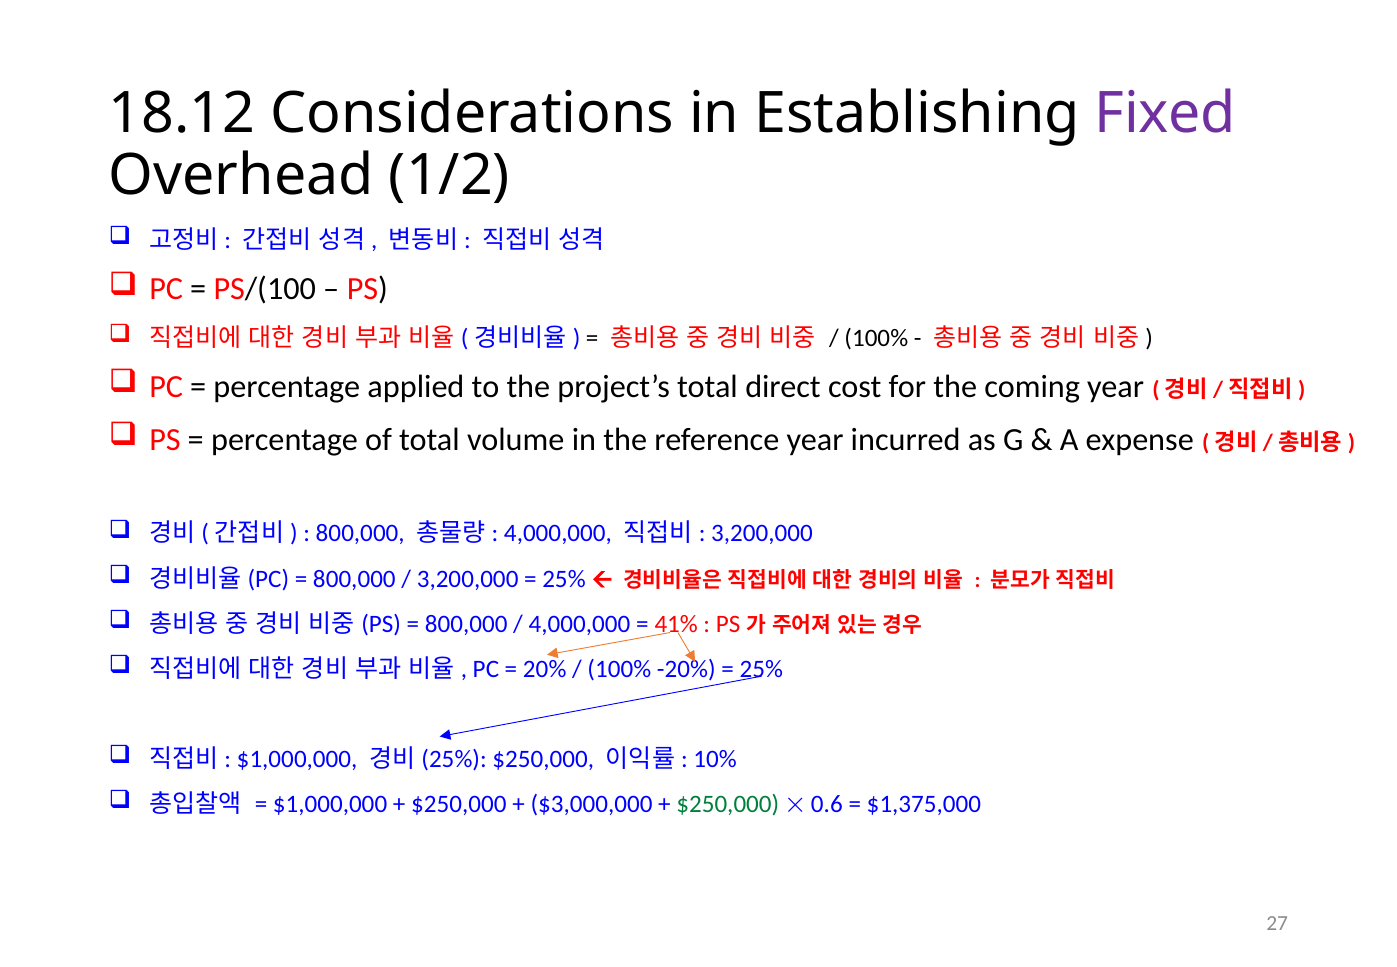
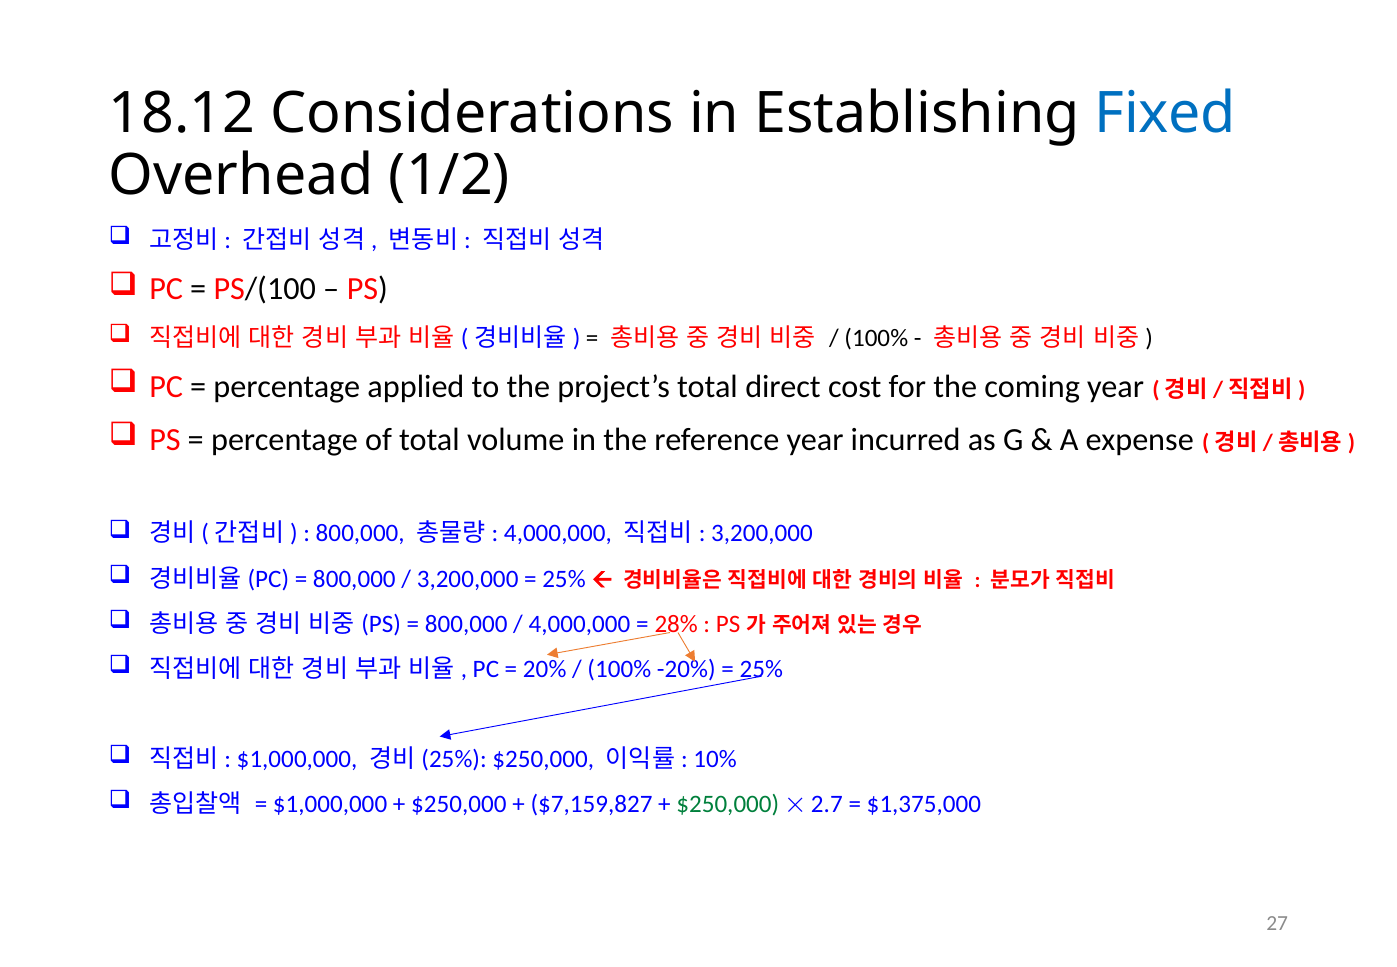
Fixed colour: purple -> blue (1165, 114)
41%: 41% -> 28% (676, 624)
$3,000,000: $3,000,000 -> $7,159,827 (591, 804)
0.6: 0.6 -> 2.7 (827, 804)
